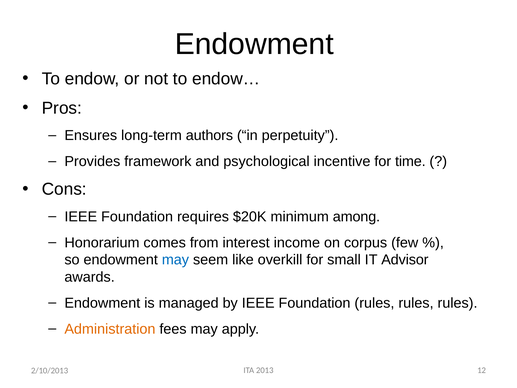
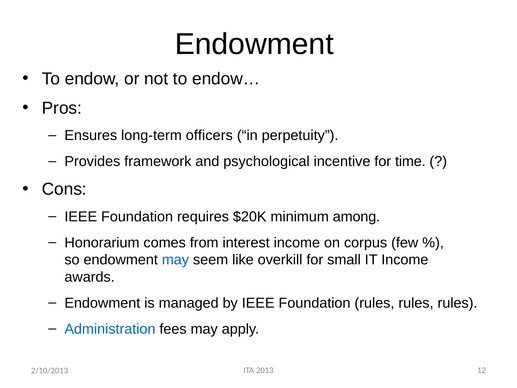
authors: authors -> officers (209, 135)
IT Advisor: Advisor -> Income (405, 260)
Administration colour: orange -> blue (110, 329)
